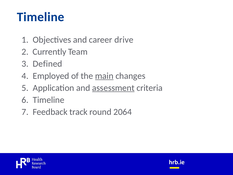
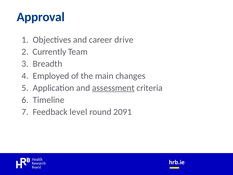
Timeline: Timeline -> Approval (41, 17)
Defined: Defined -> Breadth (48, 64)
main underline: present -> none (104, 76)
track: track -> level (78, 112)
2064: 2064 -> 2091 (123, 112)
